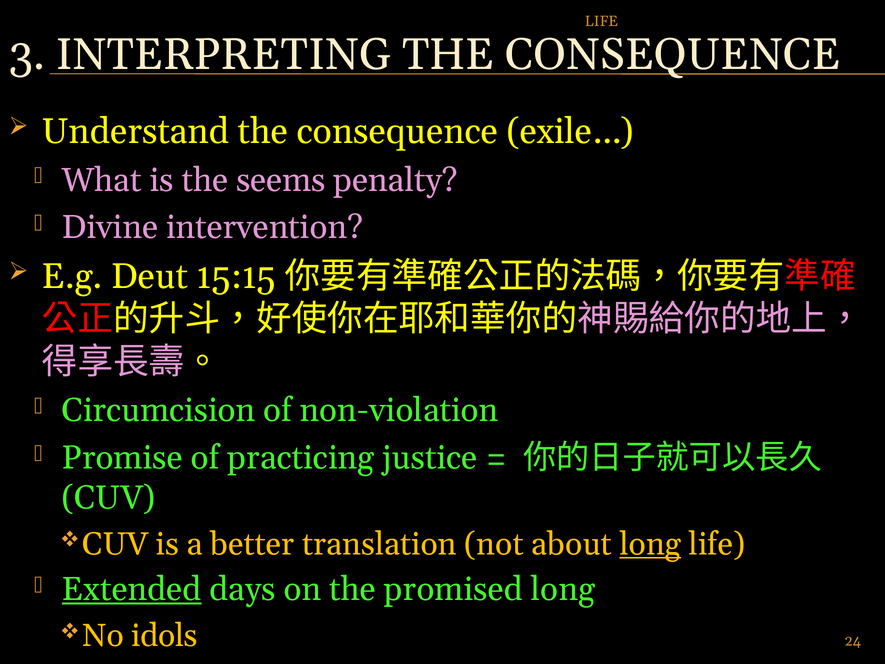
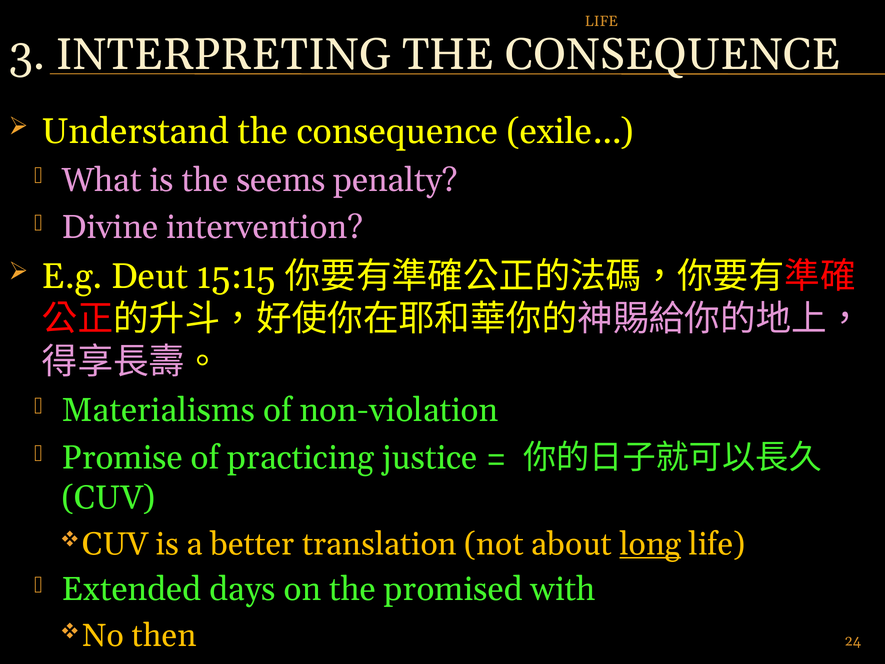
Circumcision: Circumcision -> Materialisms (158, 410)
Extended underline: present -> none (132, 589)
promised long: long -> with (563, 589)
idols: idols -> then (164, 635)
